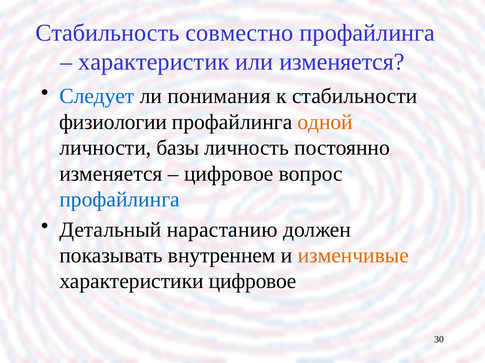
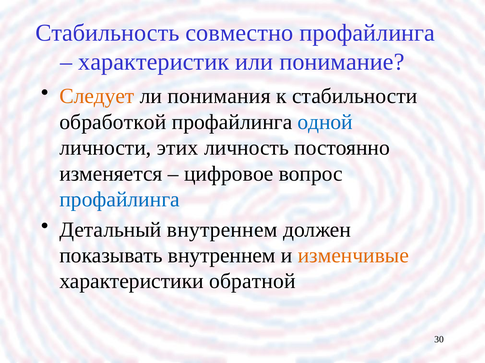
или изменяется: изменяется -> понимание (342, 62)
Следует colour: blue -> orange (97, 96)
физиологии: физиологии -> обработкой (113, 122)
одной colour: orange -> blue (325, 122)
базы: базы -> этих (178, 148)
Детальный нарастанию: нарастанию -> внутреннем (222, 230)
характеристики цифровое: цифровое -> обратной (252, 282)
